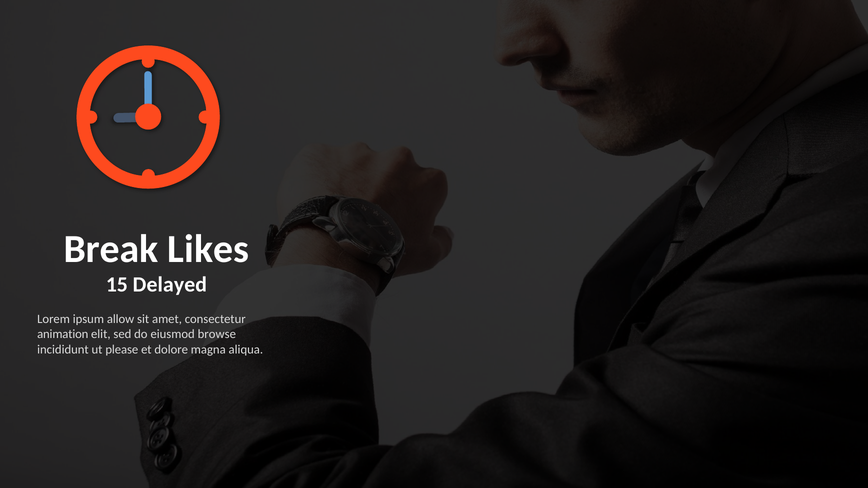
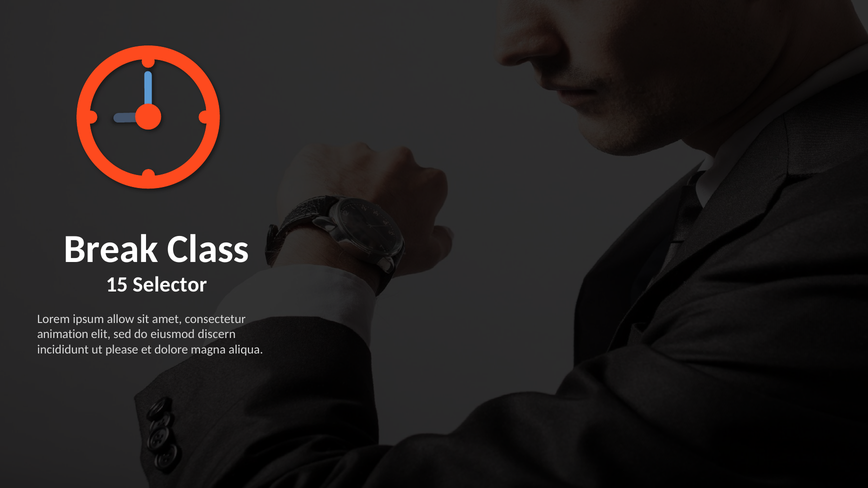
Likes: Likes -> Class (208, 249)
Delayed: Delayed -> Selector (170, 285)
browse: browse -> discern (217, 334)
